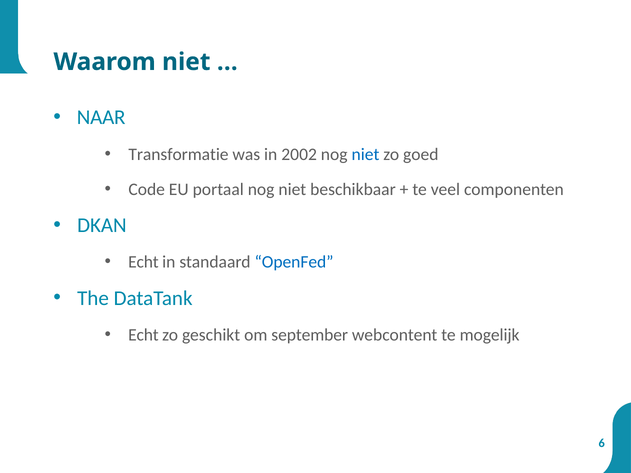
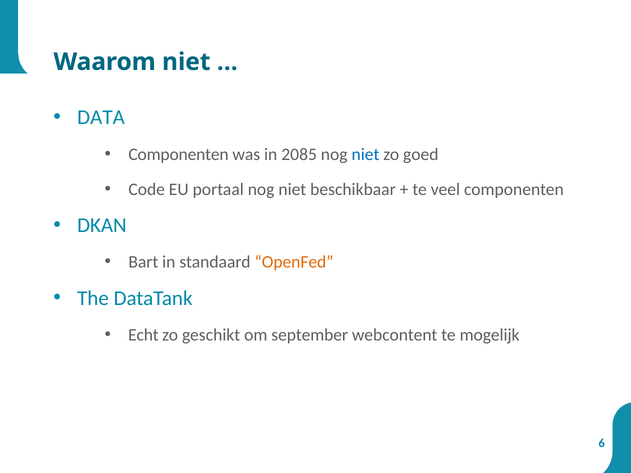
NAAR: NAAR -> DATA (101, 117)
Transformatie: Transformatie -> Componenten (179, 154)
2002: 2002 -> 2085 (299, 154)
Echt: Echt -> Bart (143, 262)
OpenFed colour: blue -> orange (294, 262)
